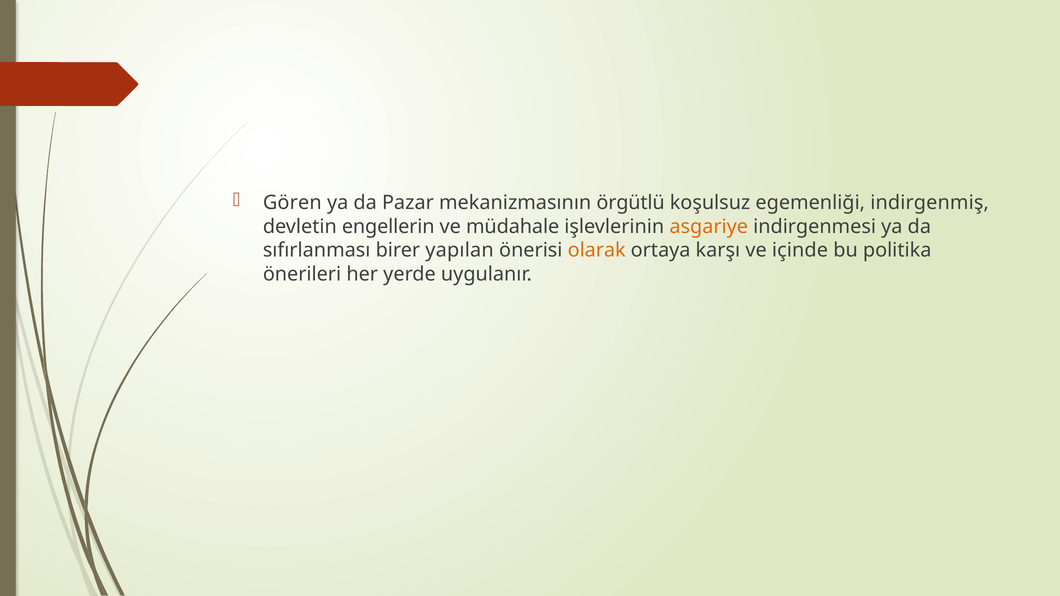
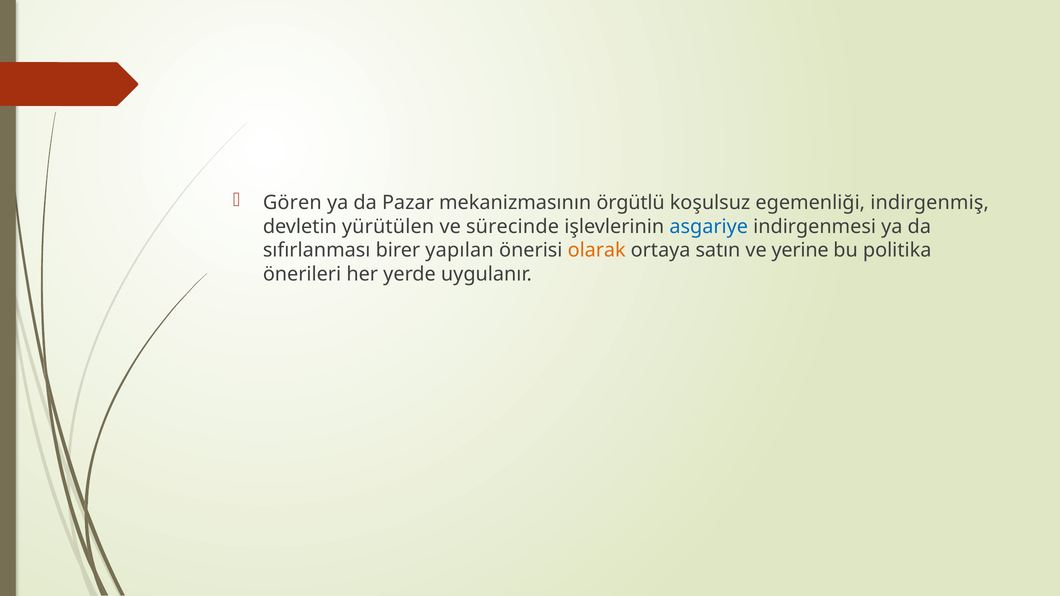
engellerin: engellerin -> yürütülen (388, 227)
müdahale: müdahale -> sürecinde (512, 227)
asgariye colour: orange -> blue (709, 227)
karşı: karşı -> satın (718, 250)
içinde: içinde -> yerine (800, 250)
